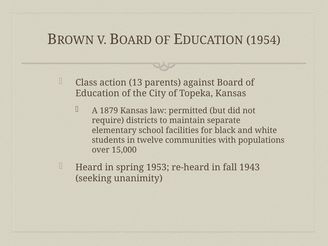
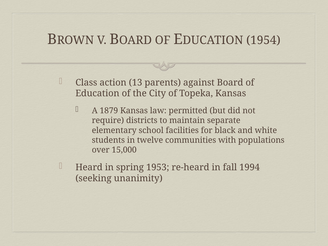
1943: 1943 -> 1994 (250, 167)
